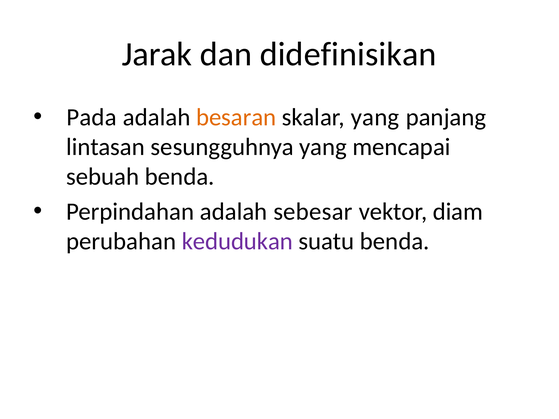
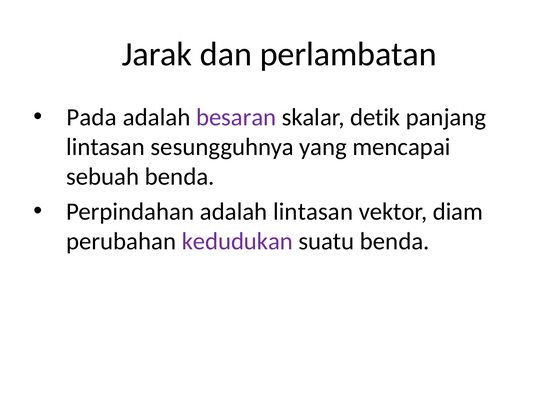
didefinisikan: didefinisikan -> perlambatan (348, 54)
besaran colour: orange -> purple (236, 117)
skalar yang: yang -> detik (375, 117)
adalah sebesar: sebesar -> lintasan (313, 212)
